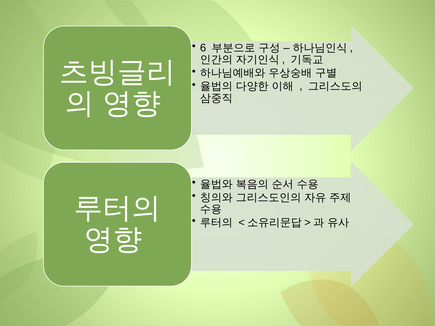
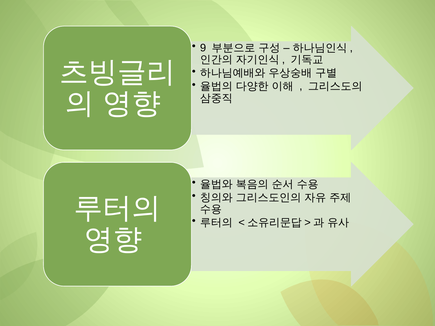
6: 6 -> 9 (203, 48)
